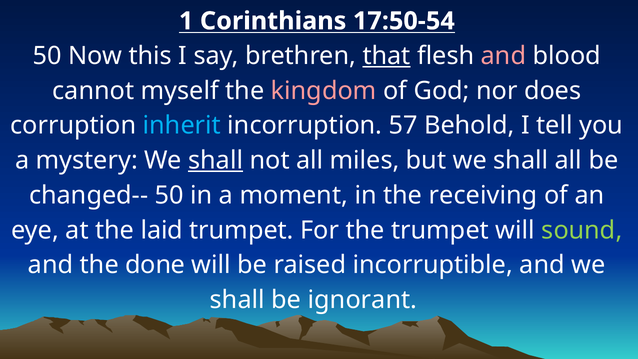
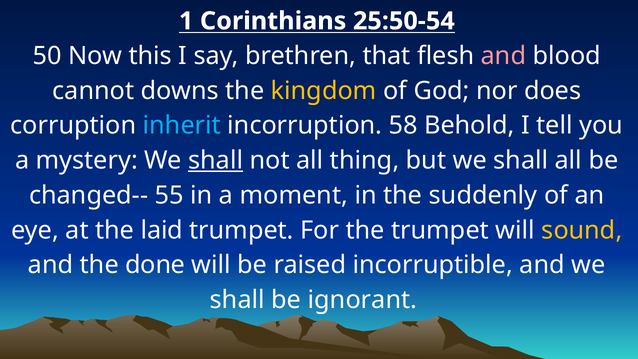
17:50-54: 17:50-54 -> 25:50-54 (404, 21)
that underline: present -> none (387, 56)
myself: myself -> downs (180, 91)
kingdom colour: pink -> yellow (324, 91)
57: 57 -> 58 (403, 126)
miles: miles -> thing (365, 160)
changed-- 50: 50 -> 55 (169, 195)
receiving: receiving -> suddenly (483, 195)
sound colour: light green -> yellow (582, 230)
